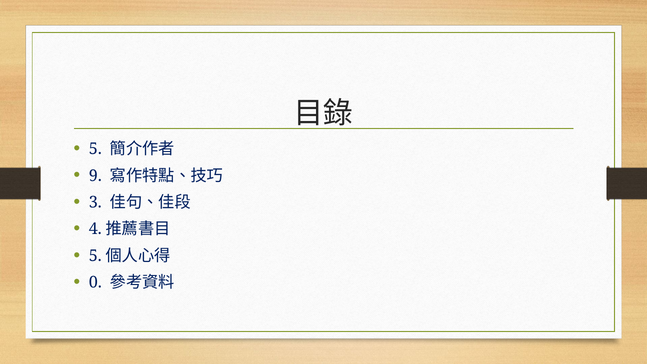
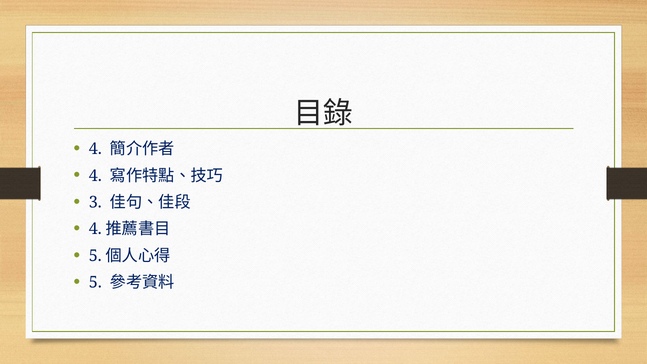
5: 5 -> 4 (95, 149)
9: 9 -> 4 (95, 176)
0: 0 -> 5 (95, 282)
